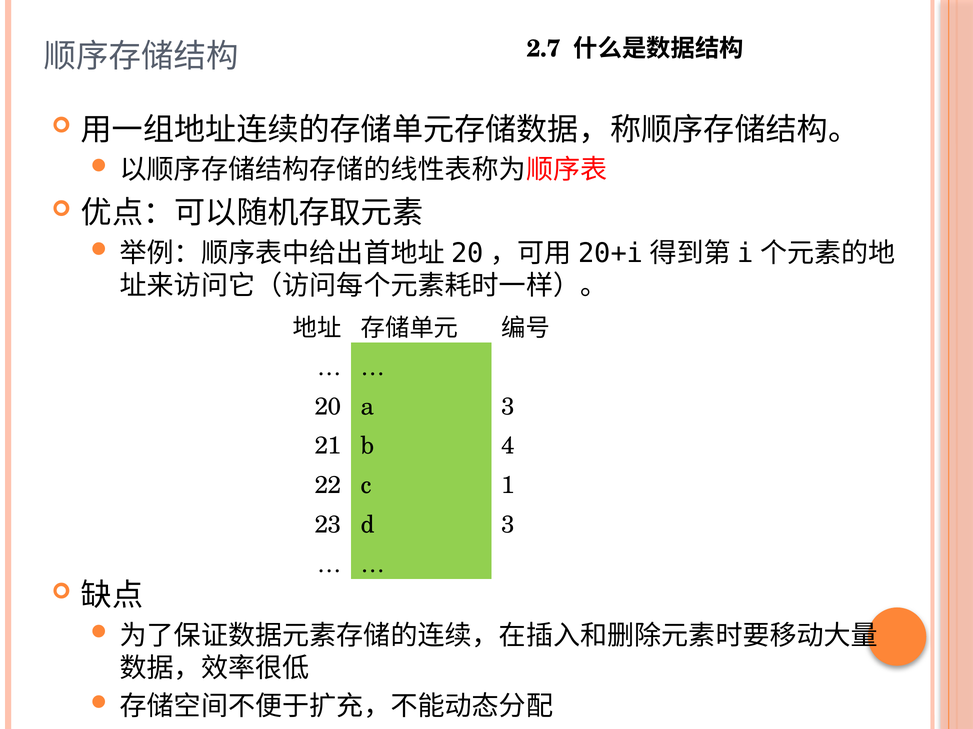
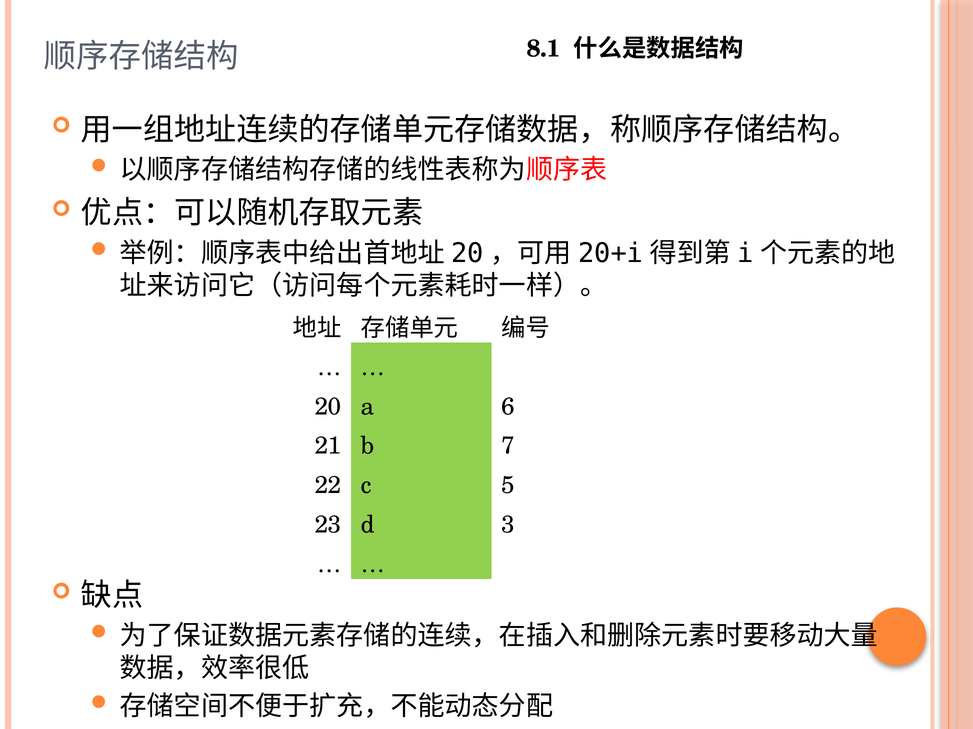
2.7: 2.7 -> 8.1 (544, 49)
a 3: 3 -> 6 (508, 407)
4: 4 -> 7 (508, 446)
1: 1 -> 5 (508, 486)
